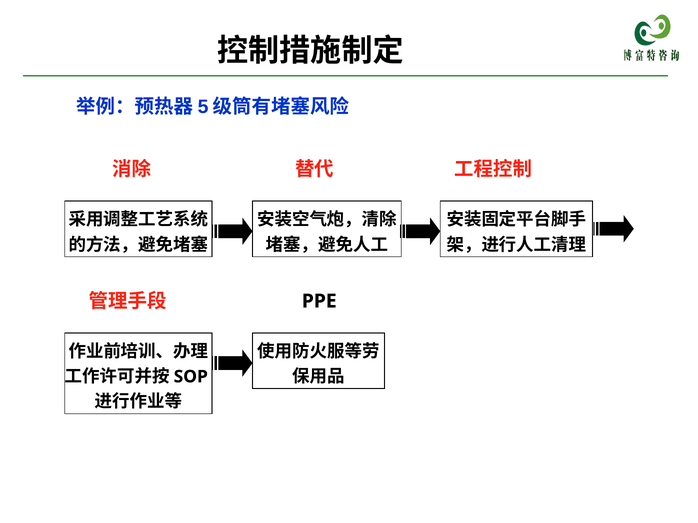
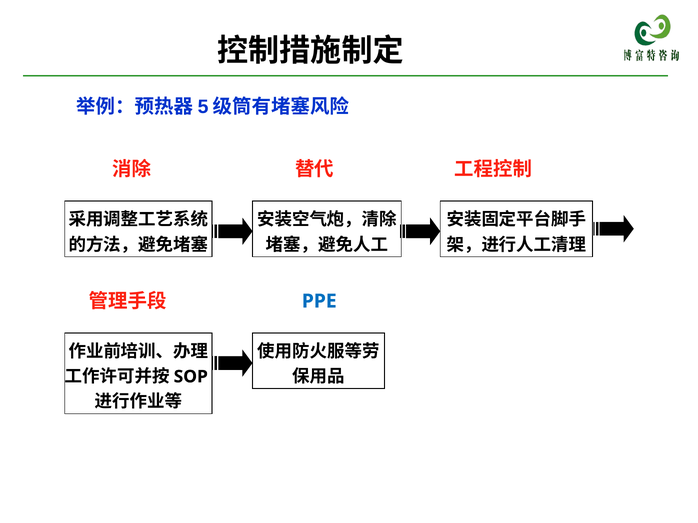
PPE colour: black -> blue (319, 301)
